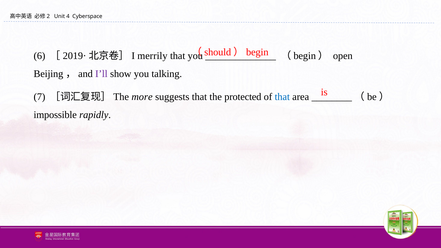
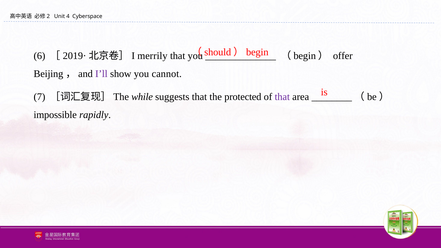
open: open -> offer (343, 56)
talking: talking -> cannot (167, 74)
more: more -> while (142, 97)
that colour: blue -> purple (282, 97)
